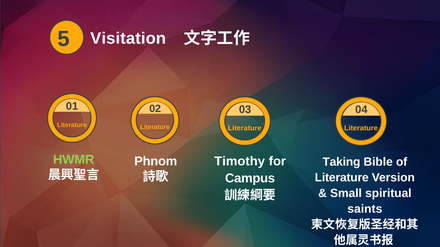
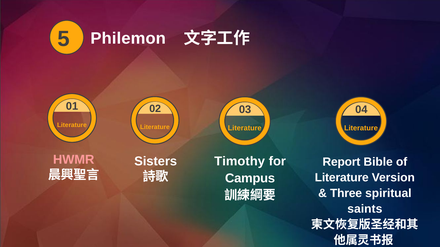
Visitation: Visitation -> Philemon (128, 38)
HWMR colour: light green -> pink (74, 160)
Phnom: Phnom -> Sisters (156, 161)
Taking: Taking -> Report (341, 162)
Small: Small -> Three (346, 194)
